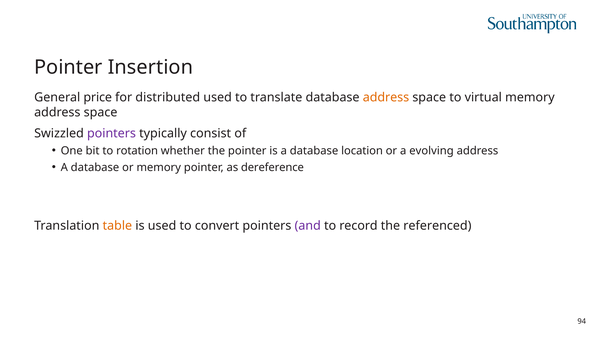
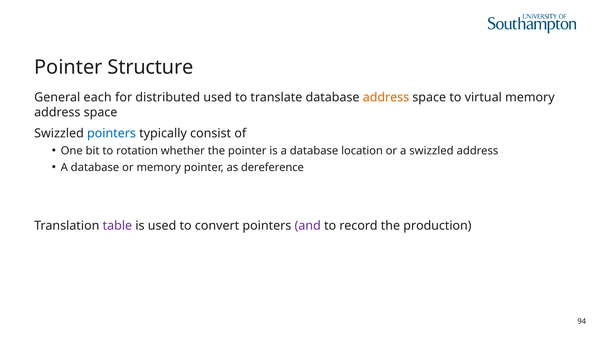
Insertion: Insertion -> Structure (151, 67)
price: price -> each (98, 97)
pointers colour: purple -> blue (111, 133)
a evolving: evolving -> swizzled (431, 151)
table colour: orange -> purple (117, 226)
referenced: referenced -> production (437, 226)
